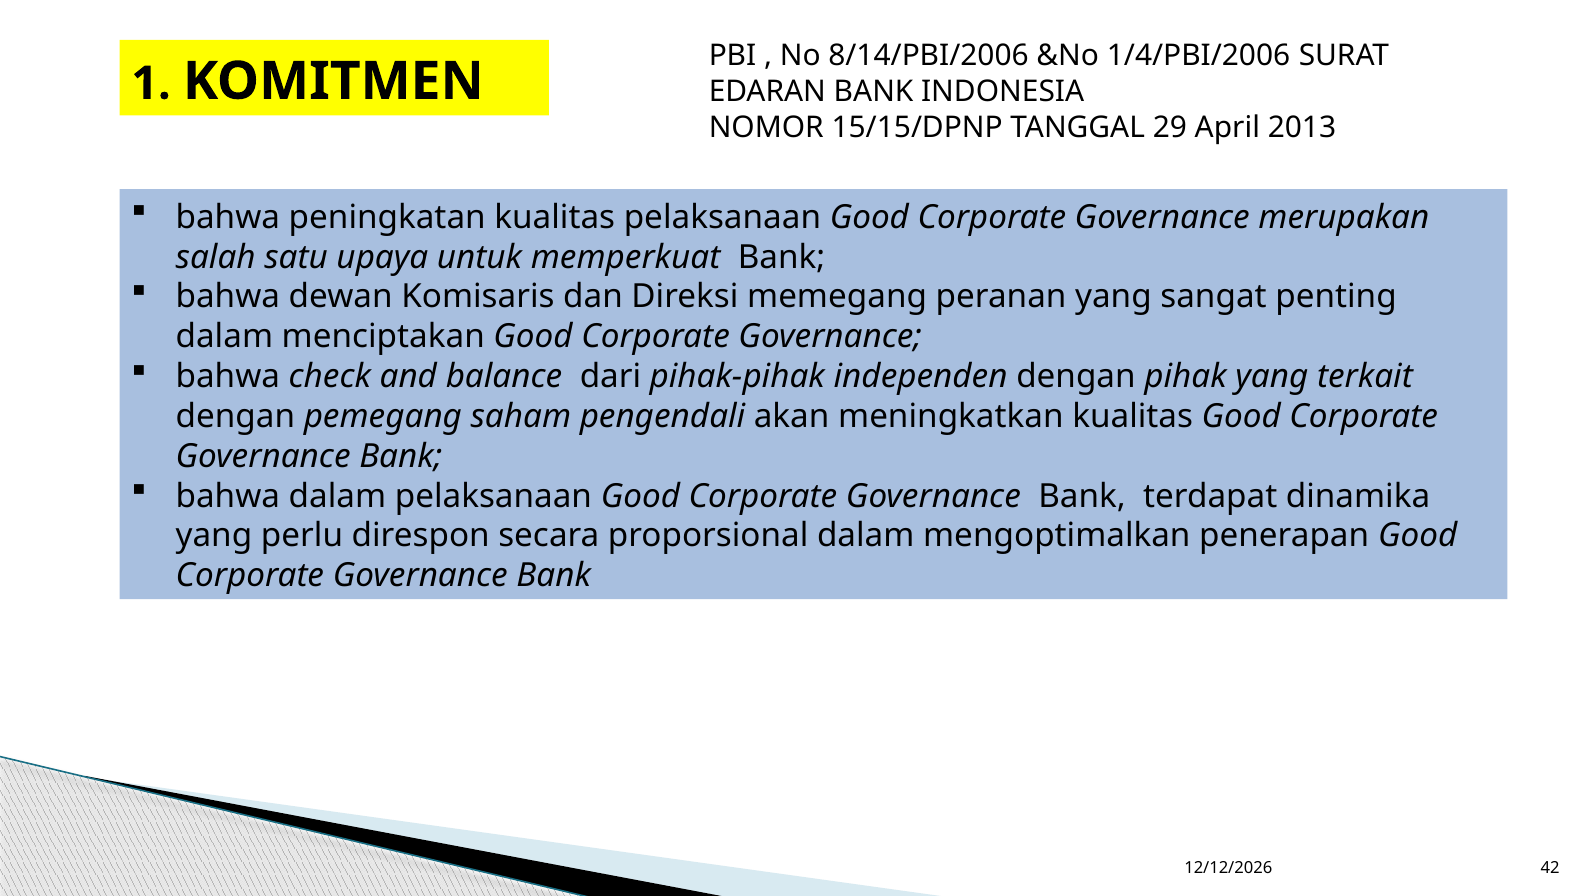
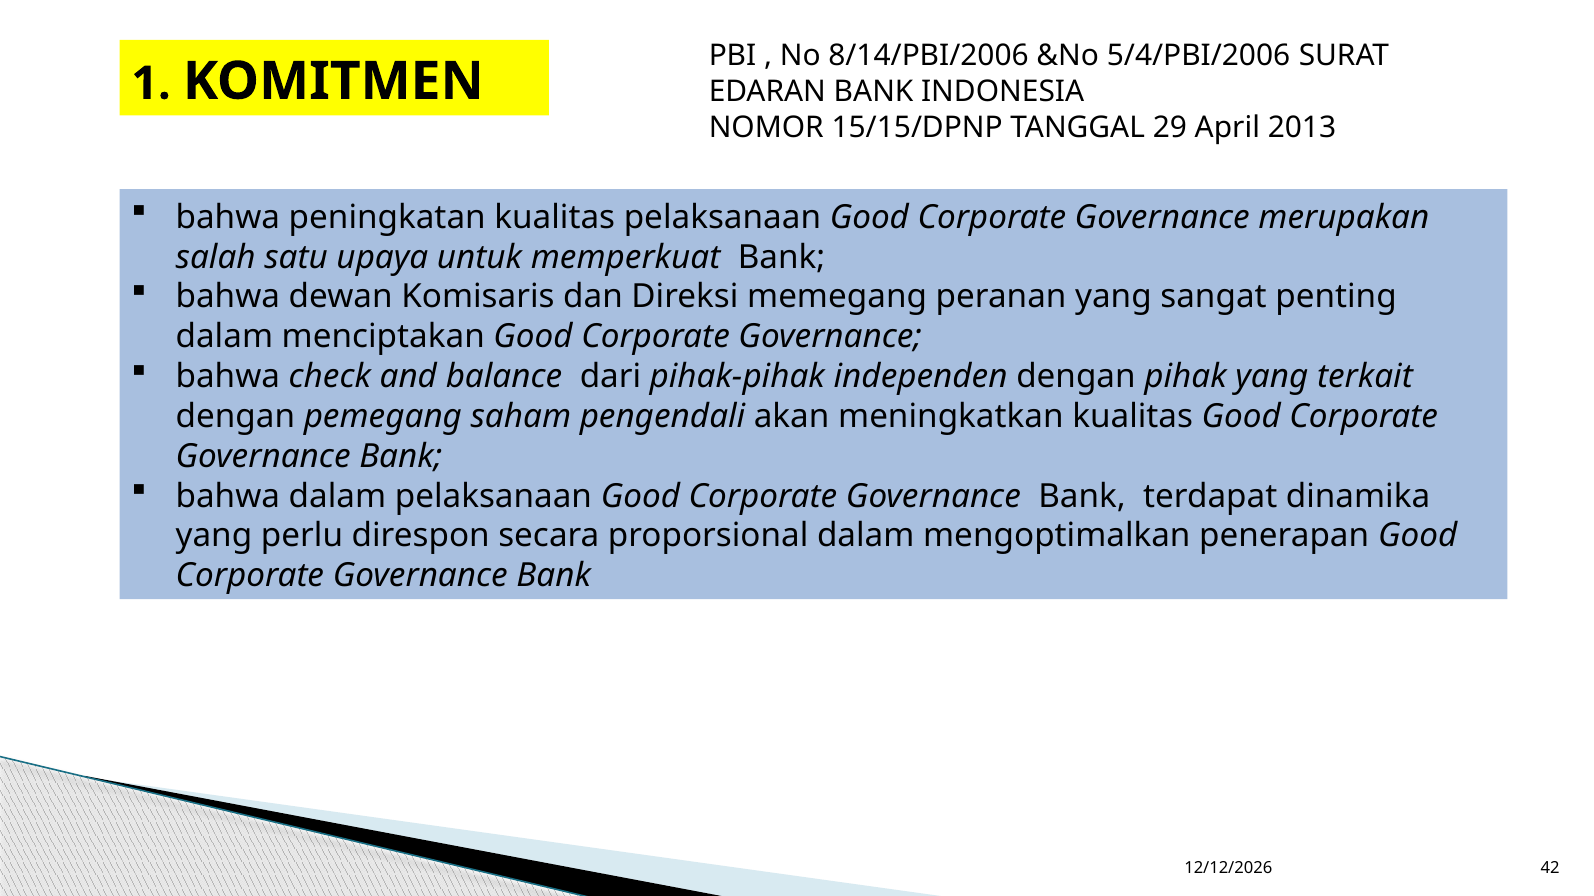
1/4/PBI/2006: 1/4/PBI/2006 -> 5/4/PBI/2006 (1199, 56)
